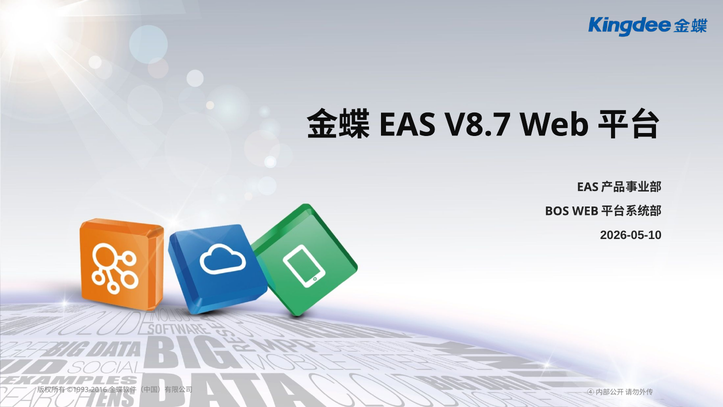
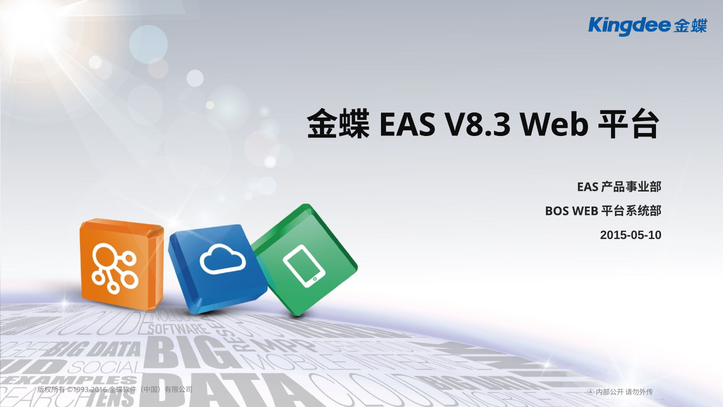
V8.7: V8.7 -> V8.3 (478, 125)
2026-05-10: 2026-05-10 -> 2015-05-10 (631, 235)
